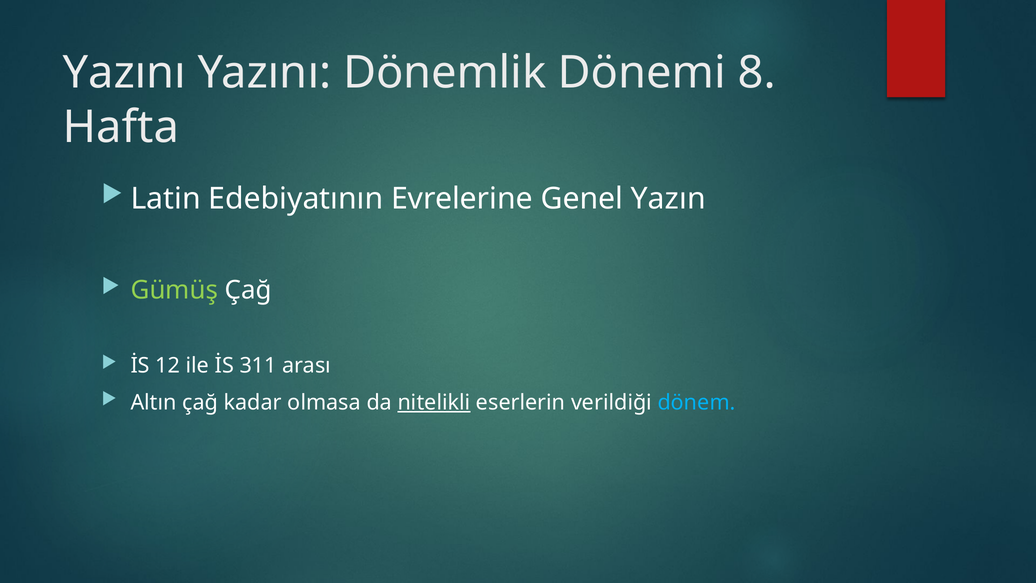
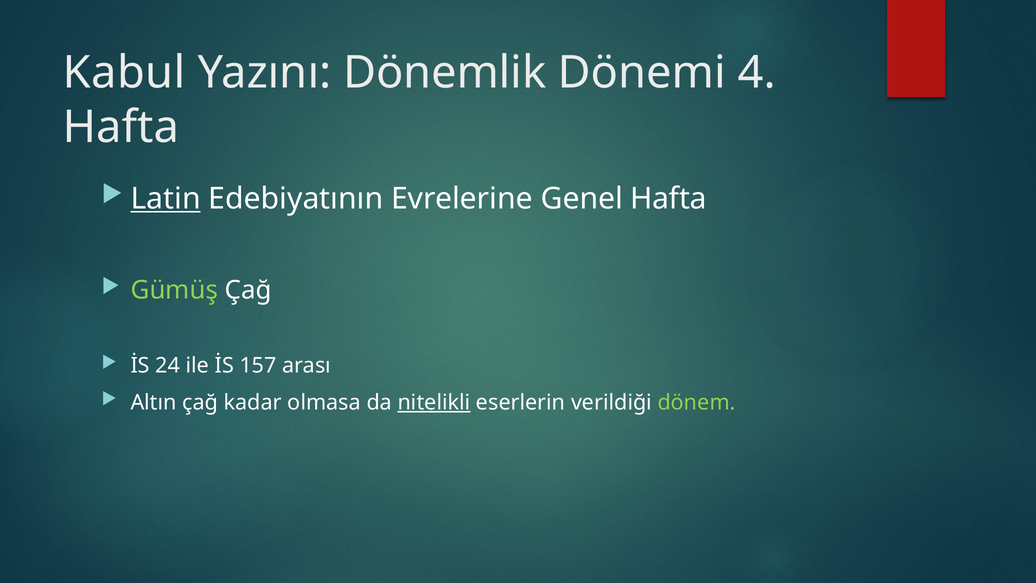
Yazını: Yazını -> Kabul (124, 73)
8: 8 -> 4 (757, 73)
Latin underline: none -> present (166, 199)
Genel Yazın: Yazın -> Hafta (668, 199)
12: 12 -> 24 (168, 366)
311: 311 -> 157 (258, 366)
dönem colour: light blue -> light green (697, 402)
